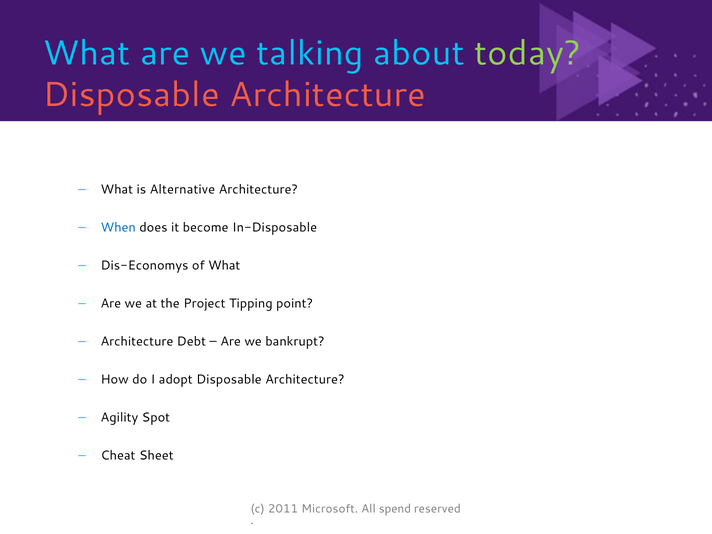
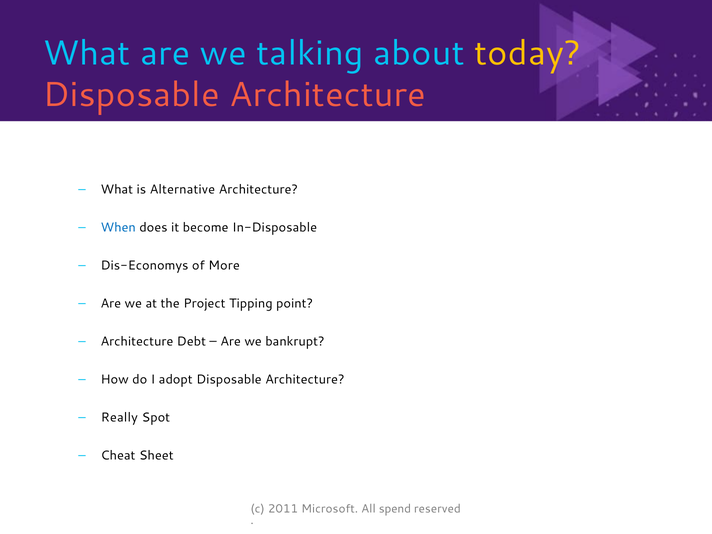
today colour: light green -> yellow (528, 53)
of What: What -> More (224, 266)
Agility: Agility -> Really (119, 418)
